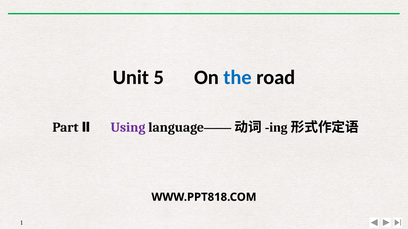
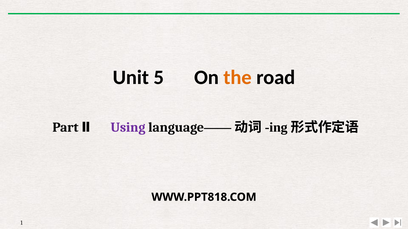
the colour: blue -> orange (238, 78)
